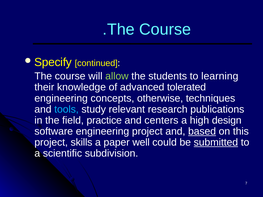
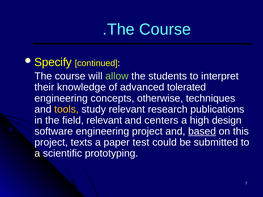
learning: learning -> interpret (220, 76)
tools colour: light blue -> yellow (66, 109)
field practice: practice -> relevant (104, 120)
skills: skills -> texts (81, 143)
well: well -> test (141, 143)
submitted underline: present -> none (216, 143)
subdivision: subdivision -> prototyping (112, 154)
